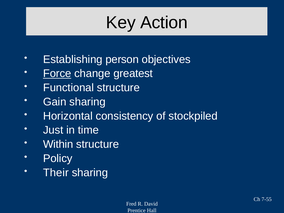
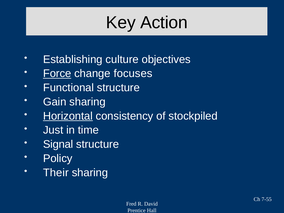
person: person -> culture (122, 59)
greatest: greatest -> focuses (133, 74)
Horizontal underline: none -> present (68, 116)
Within: Within -> Signal (58, 144)
